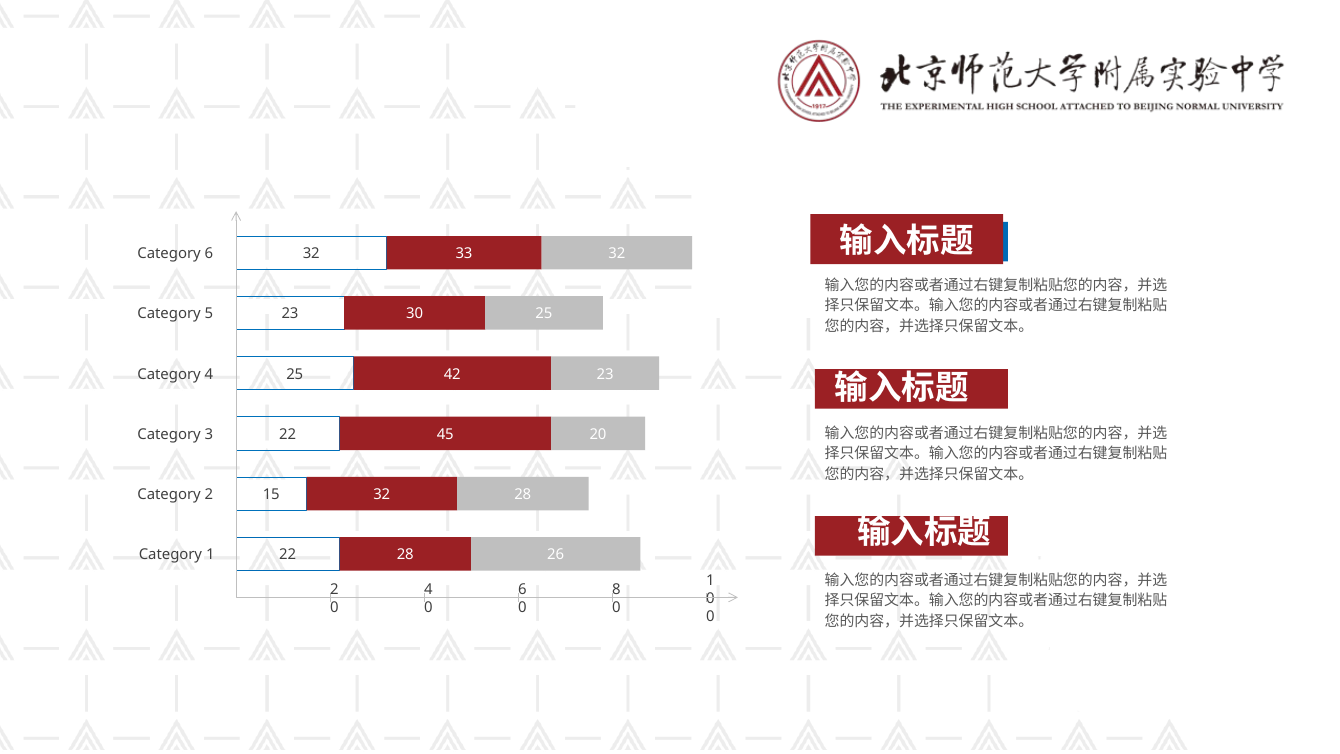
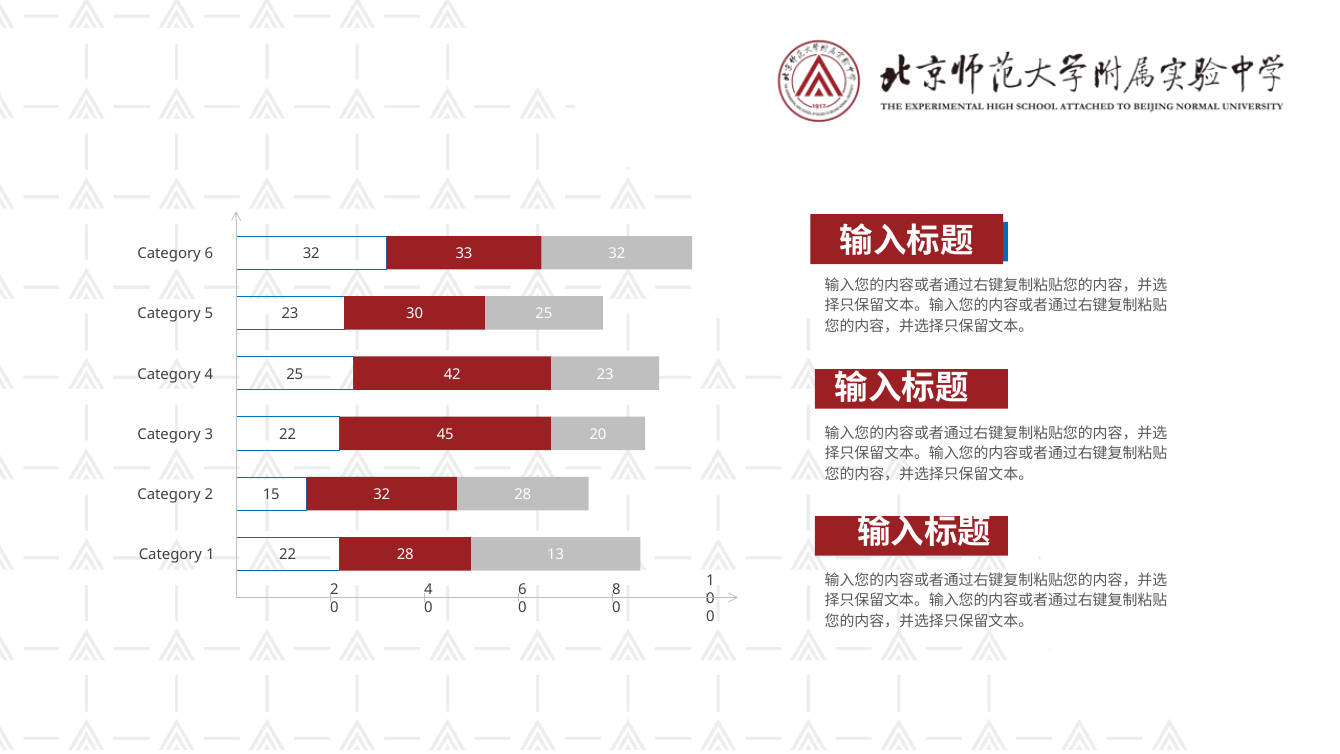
26: 26 -> 13 (556, 555)
